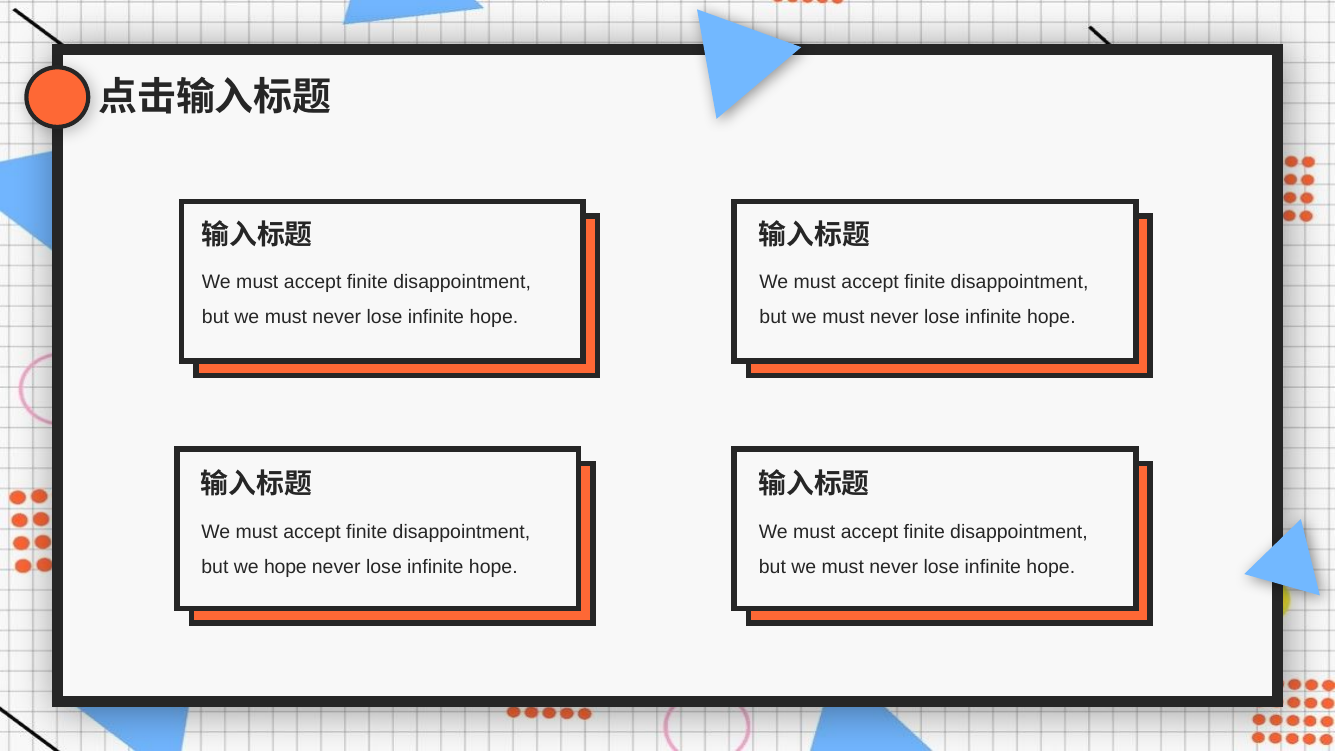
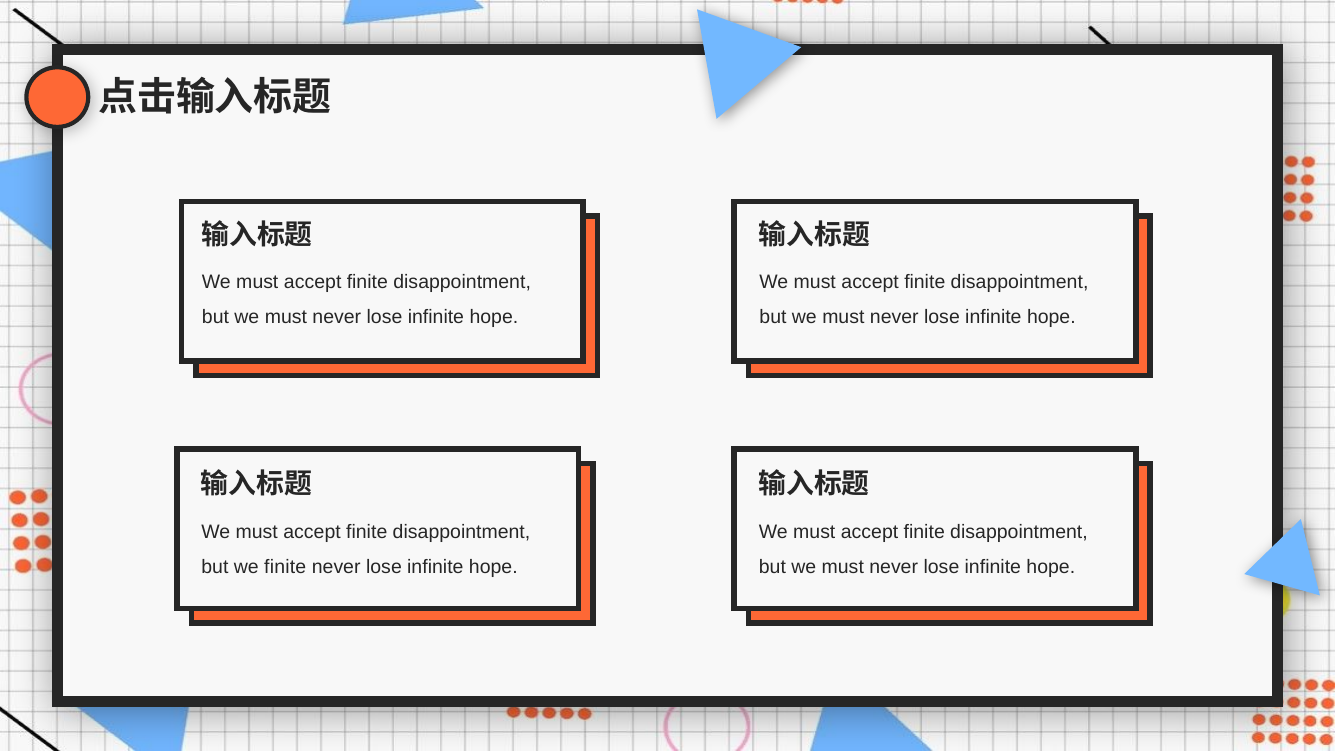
we hope: hope -> finite (285, 567)
